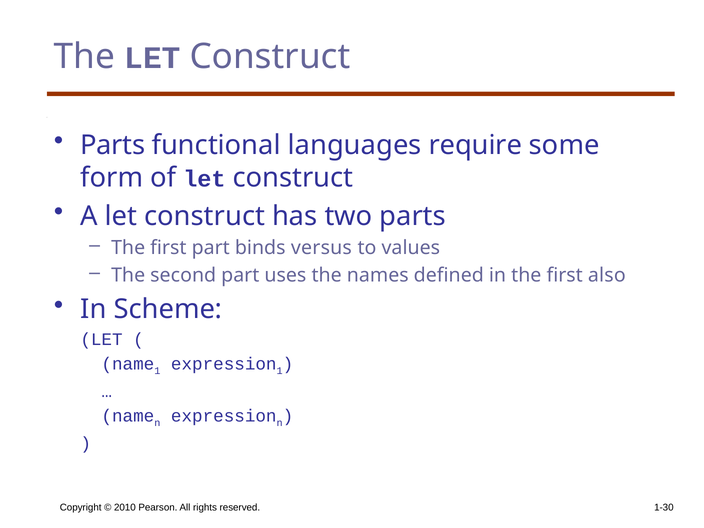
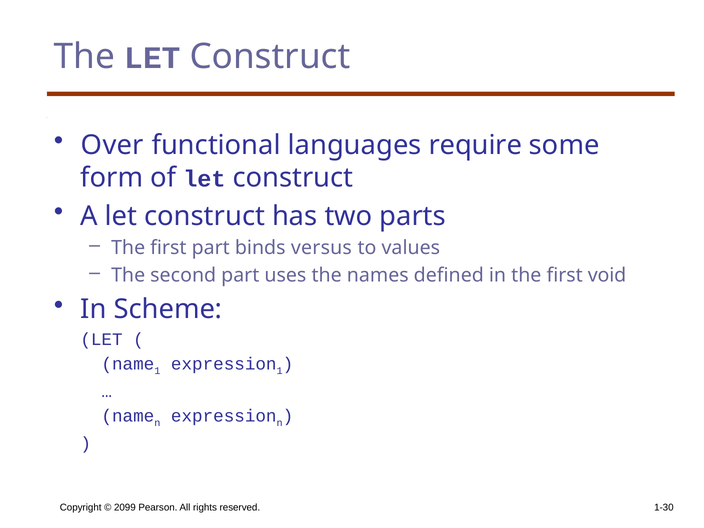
Parts: Parts -> Over (112, 145)
also: also -> void (607, 275)
2010: 2010 -> 2099 (125, 508)
